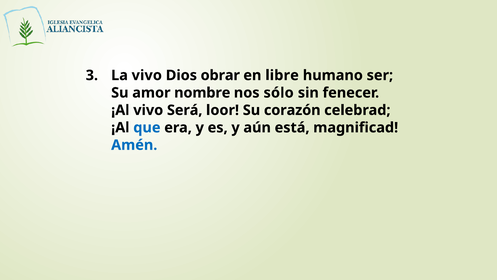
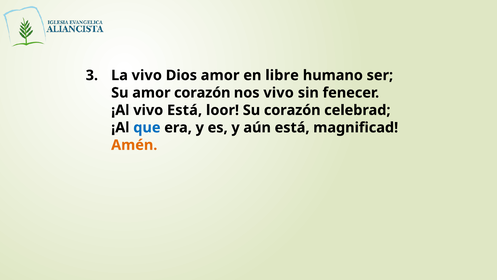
Dios obrar: obrar -> amor (220, 75)
amor nombre: nombre -> corazón (202, 93)
nos sólo: sólo -> vivo (279, 93)
vivo Será: Será -> Está (185, 110)
Amén colour: blue -> orange (134, 145)
